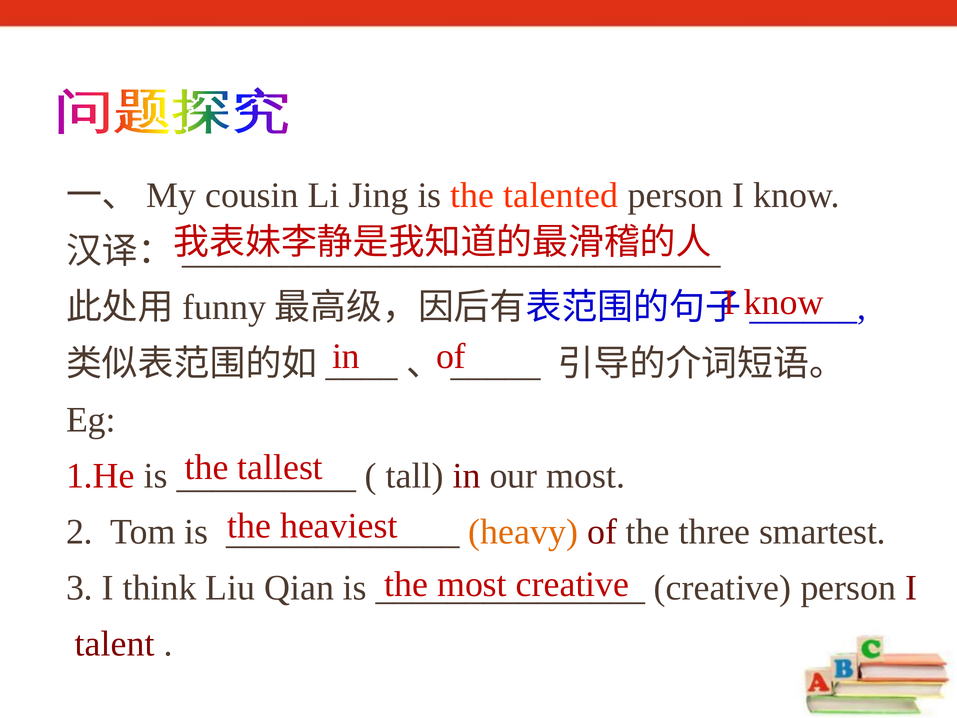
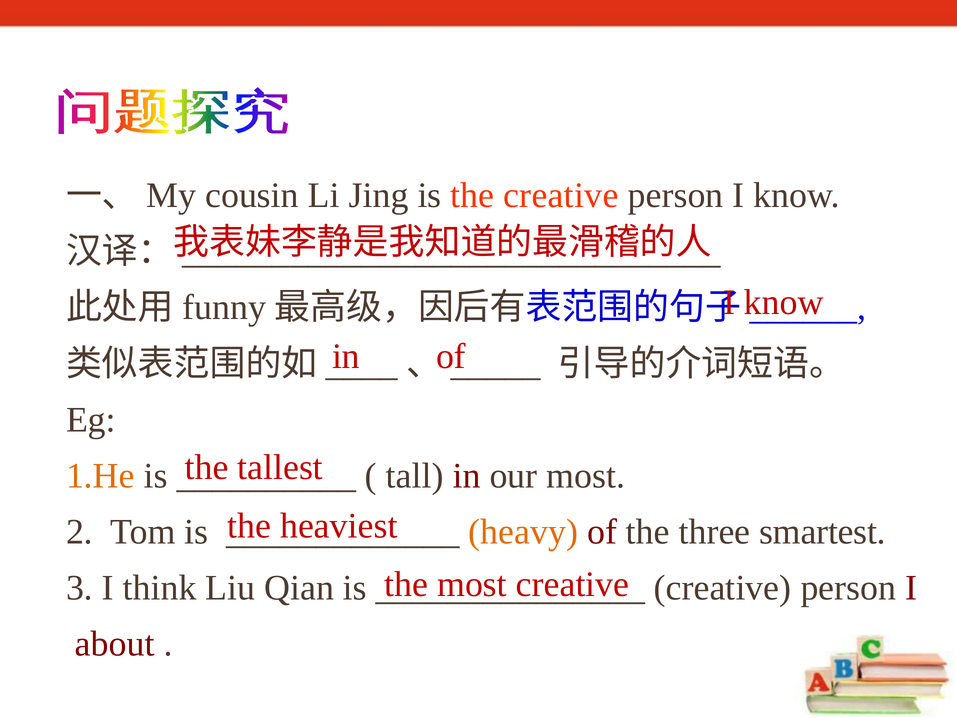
the talented: talented -> creative (561, 195)
1.He colour: red -> orange (100, 476)
talent: talent -> about (115, 644)
